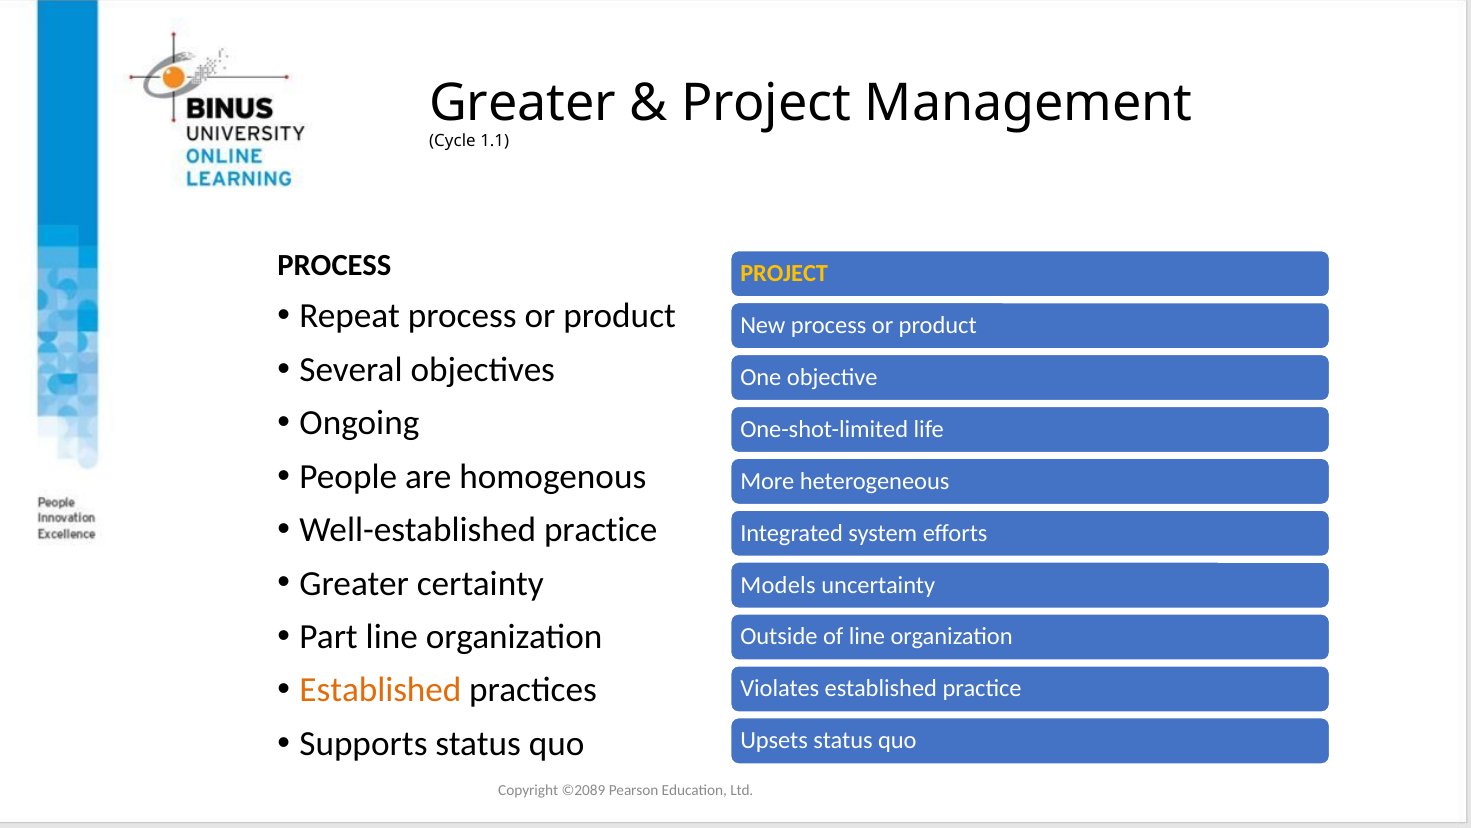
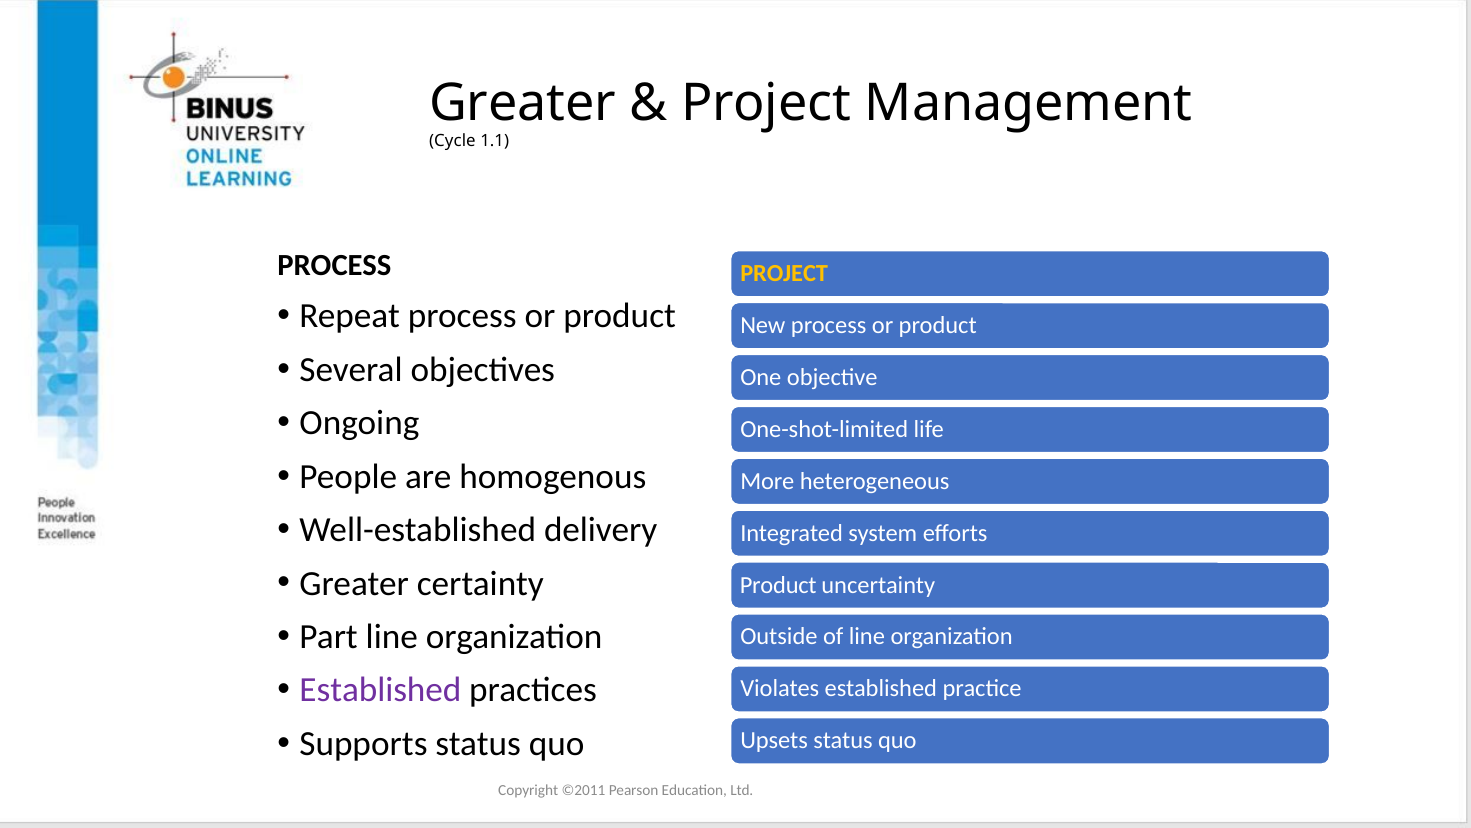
Well-established practice: practice -> delivery (601, 530)
Models: Models -> Product (778, 585)
Established colour: orange -> purple (380, 690)
©2089: ©2089 -> ©2011 (584, 790)
